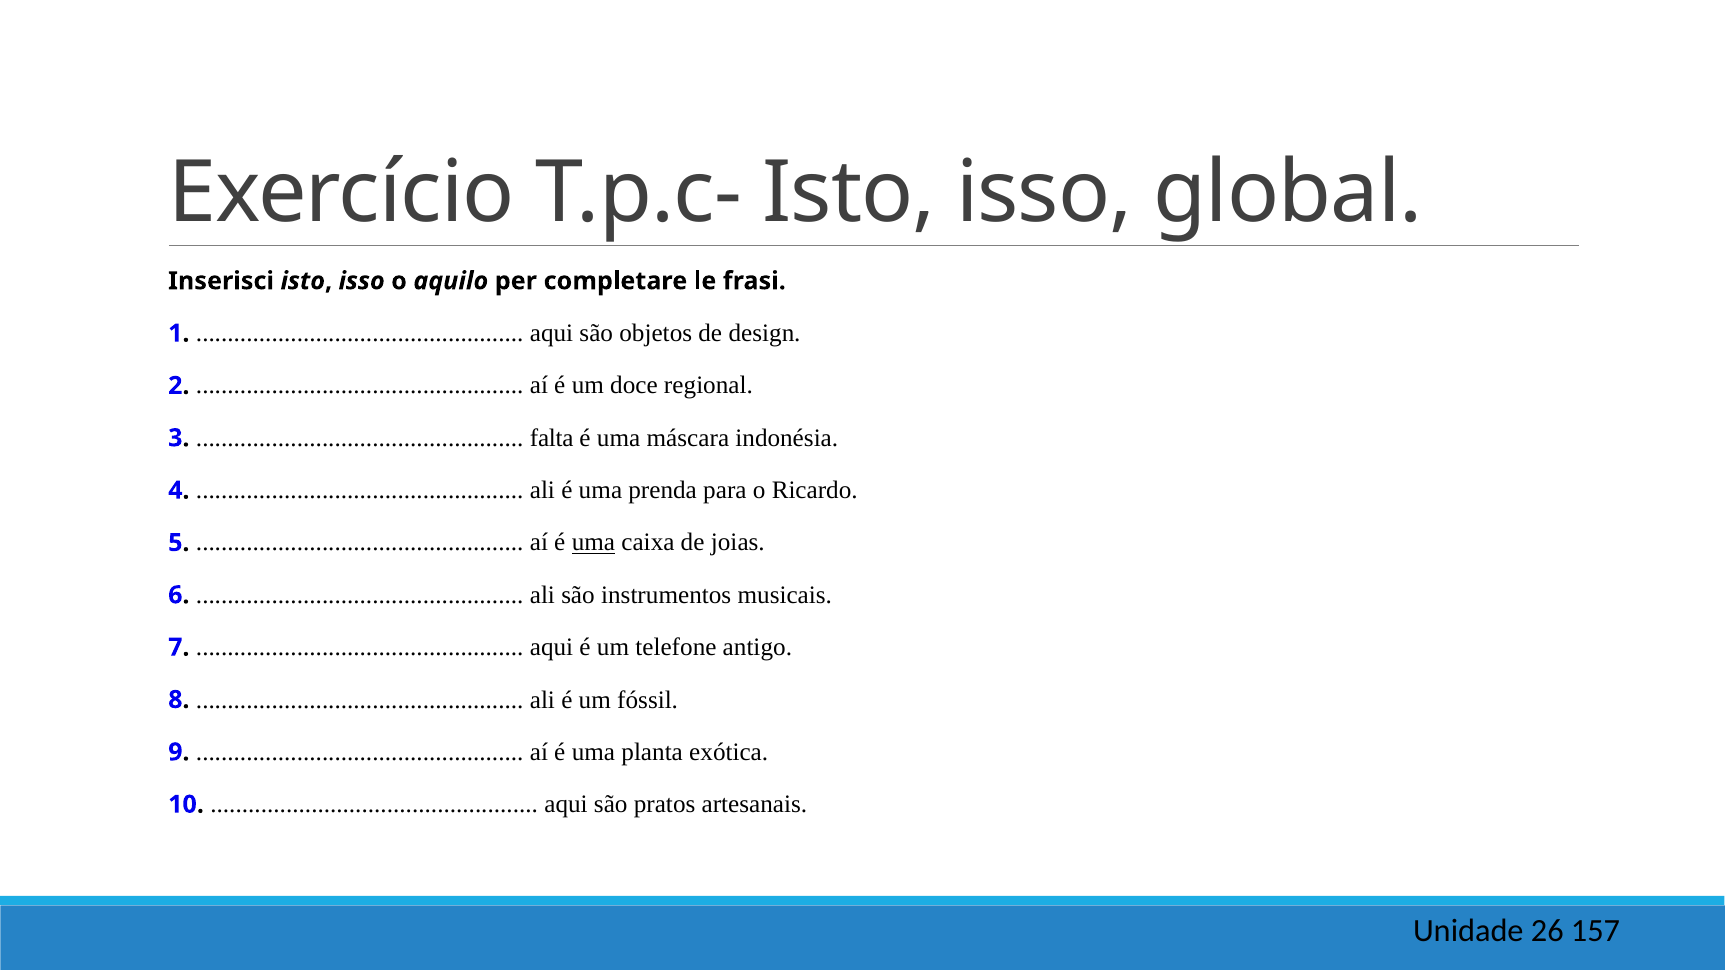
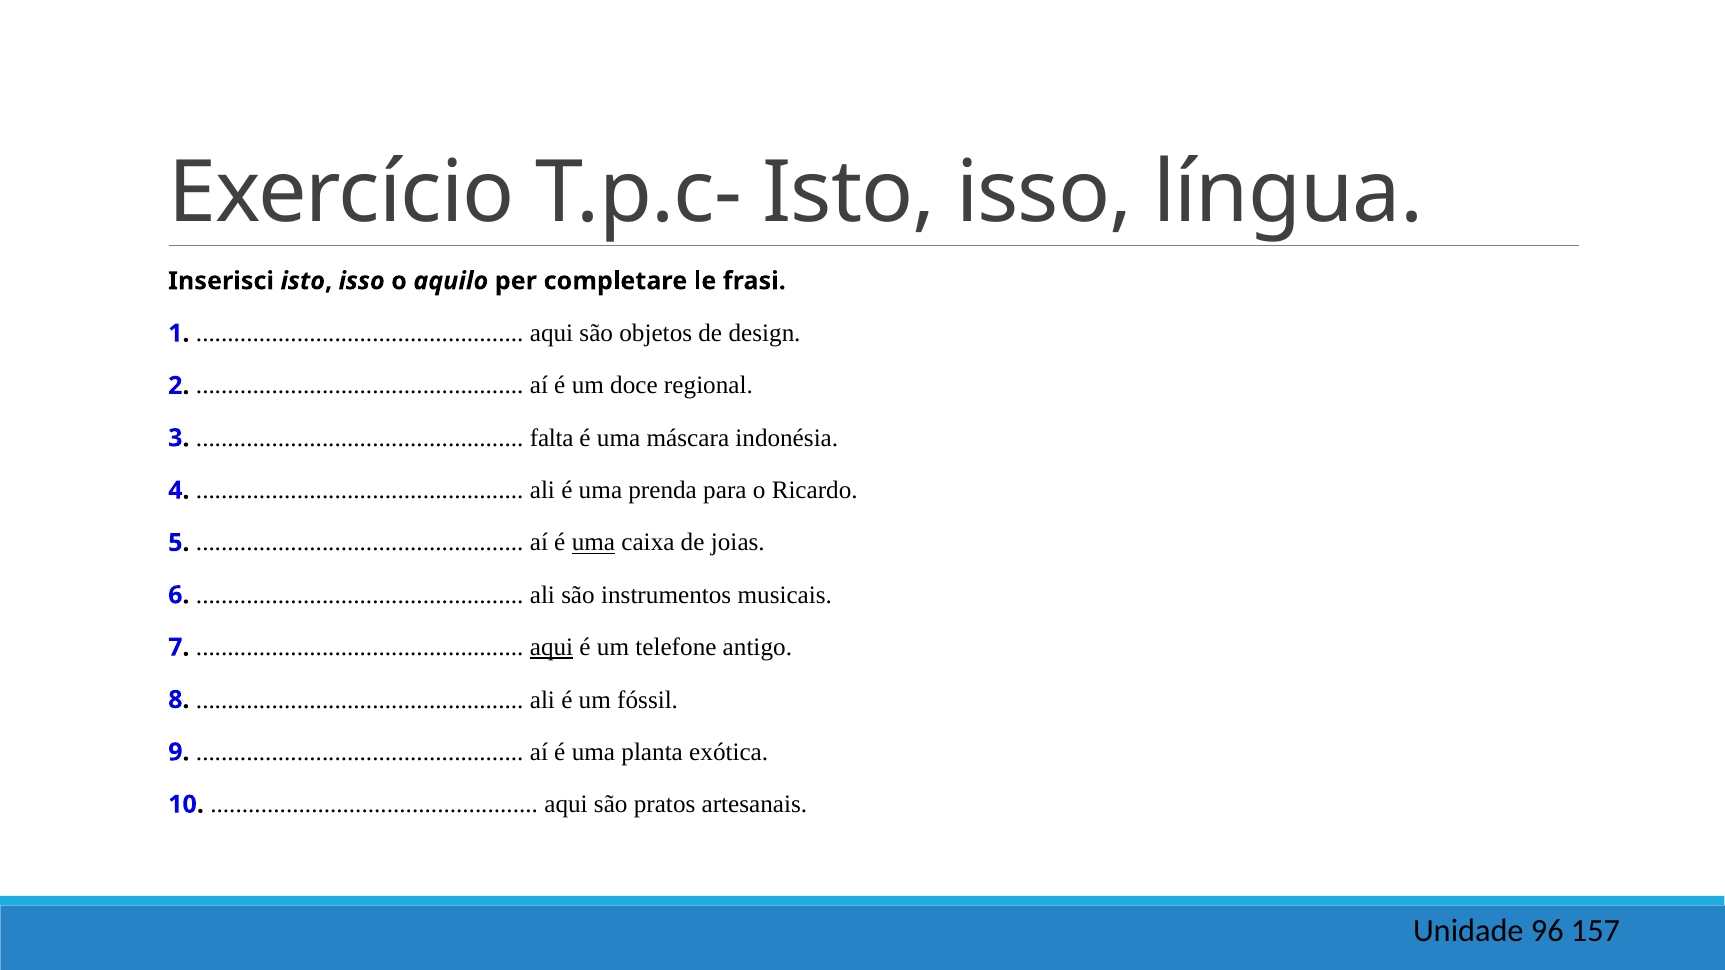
global: global -> língua (1288, 193)
aqui underline: none -> present (552, 648)
26: 26 -> 96 (1547, 932)
